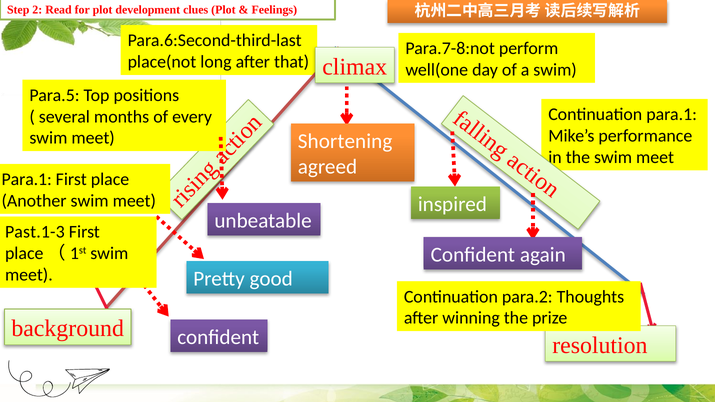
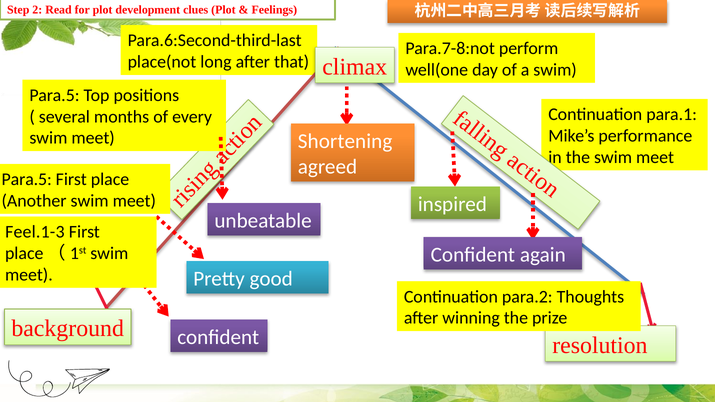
Para.1: Para.1 -> Para.5 (27, 180)
Past.1-3: Past.1-3 -> Feel.1-3 (35, 232)
